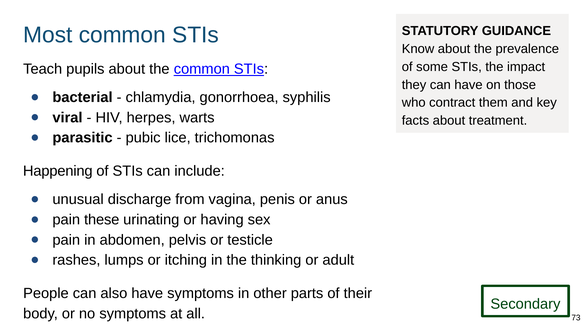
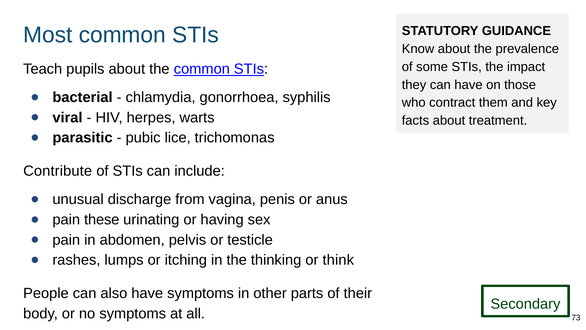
Happening: Happening -> Contribute (58, 171)
adult: adult -> think (338, 260)
